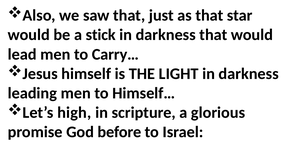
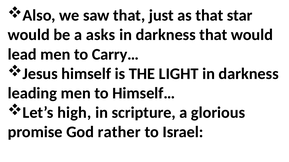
stick: stick -> asks (101, 35)
before: before -> rather (119, 132)
